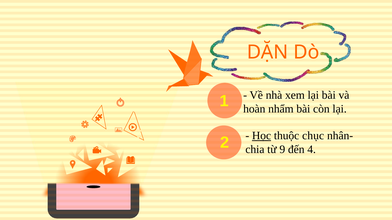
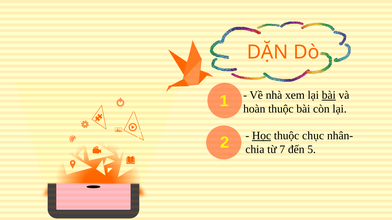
bài underline: none -> present (329, 95)
hoàn nhẩm: nhẩm -> thuộc (281, 109)
9: 9 -> 7 (282, 150)
4: 4 -> 5 (312, 150)
